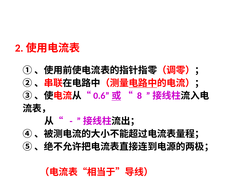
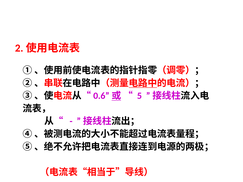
8: 8 -> 5 (139, 96)
